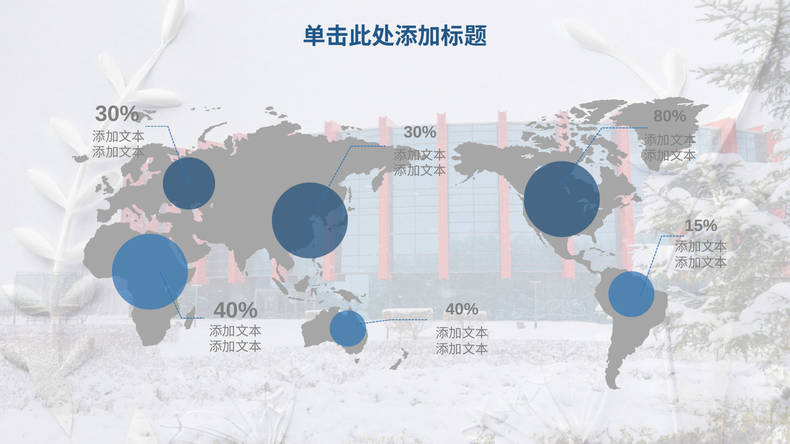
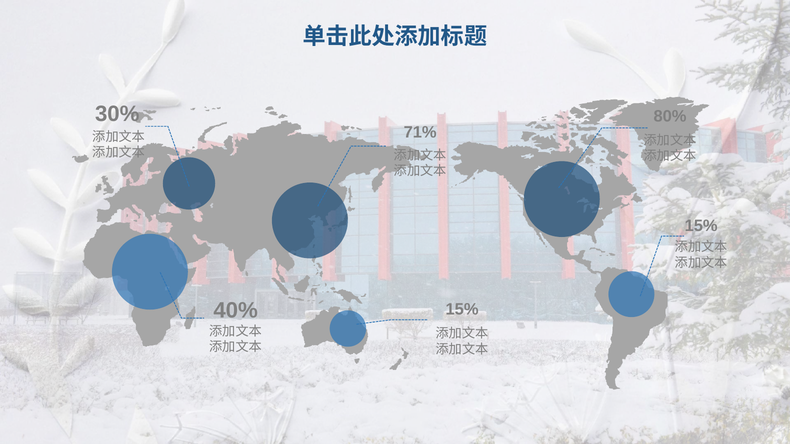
30%: 30% -> 71% (420, 132)
40%: 40% -> 15% (462, 309)
